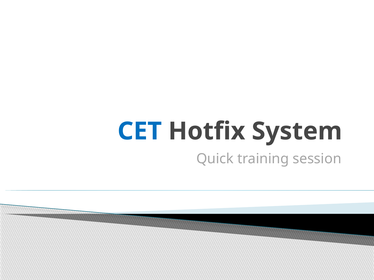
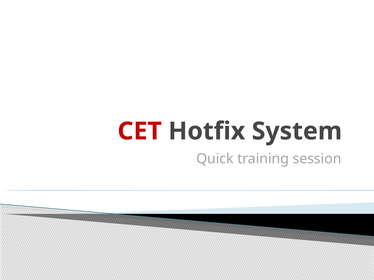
CET colour: blue -> red (140, 131)
